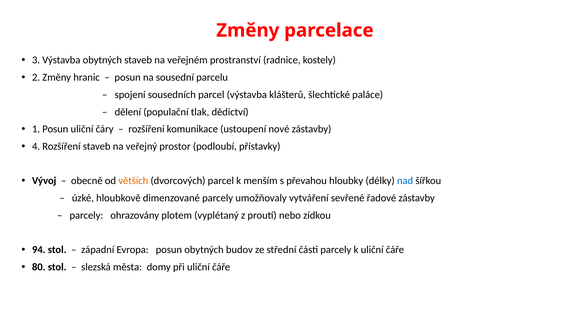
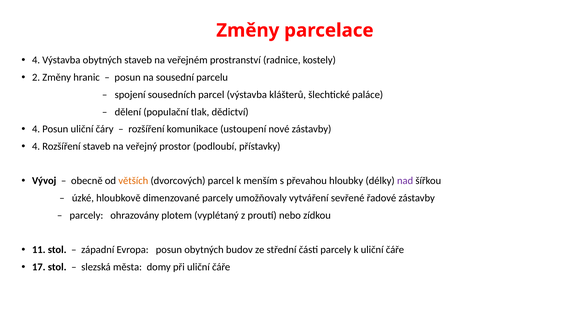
3: 3 -> 4 (36, 60)
1: 1 -> 4 (36, 129)
nad colour: blue -> purple (405, 181)
94: 94 -> 11 (39, 249)
80: 80 -> 17 (39, 267)
